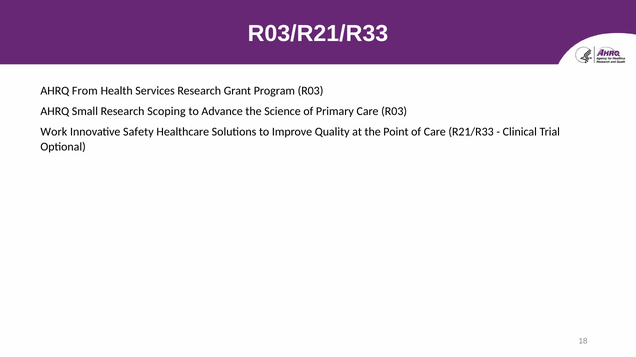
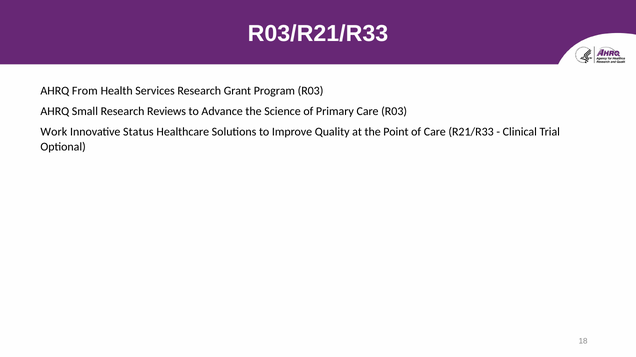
Scoping: Scoping -> Reviews (167, 111)
Safety: Safety -> Status (138, 132)
